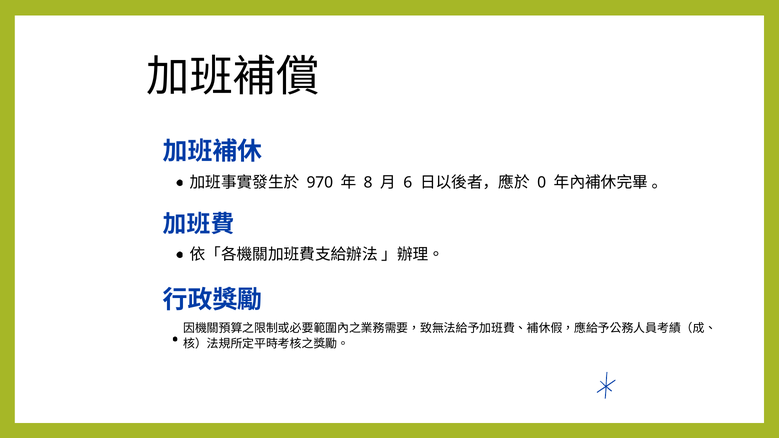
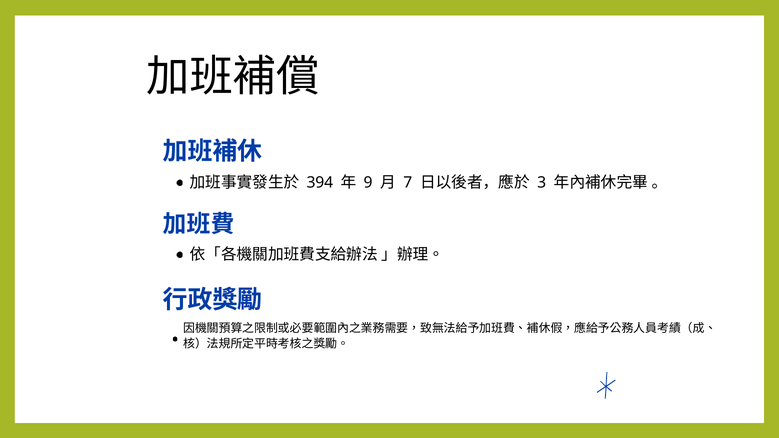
970: 970 -> 394 (320, 183)
8: 8 -> 9 (368, 183)
6: 6 -> 7 (408, 183)
0: 0 -> 3 (542, 183)
